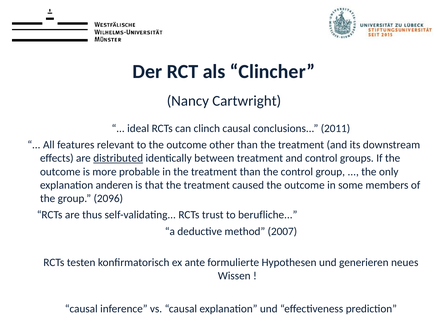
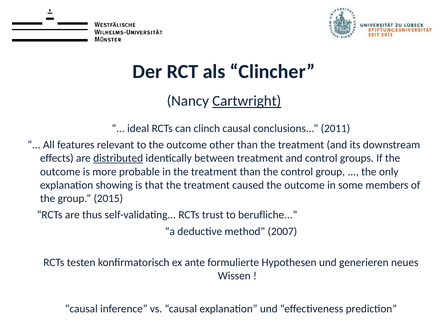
Cartwright underline: none -> present (247, 101)
anderen: anderen -> showing (114, 185)
2096: 2096 -> 2015 (108, 199)
